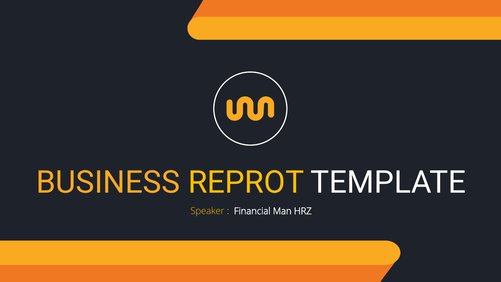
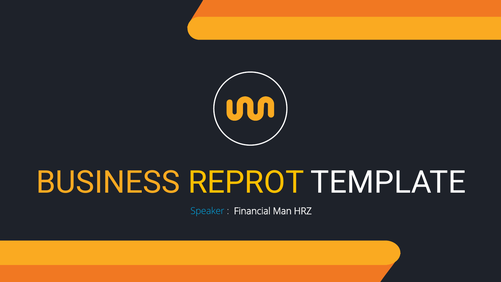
Speaker colour: yellow -> light blue (207, 211)
